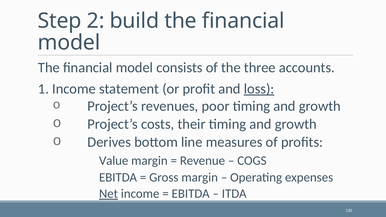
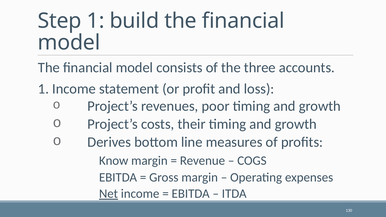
Step 2: 2 -> 1 (96, 21)
loss underline: present -> none (259, 89)
Value: Value -> Know (114, 161)
